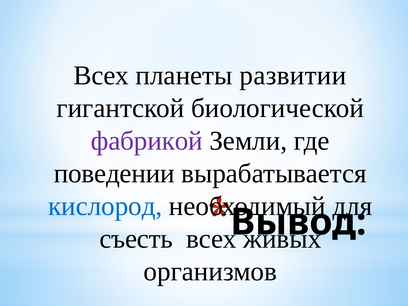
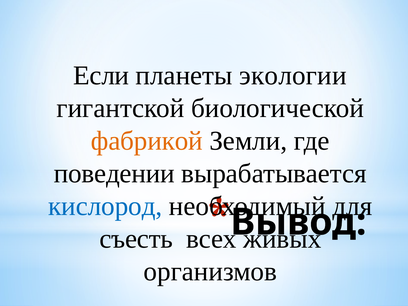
Всех: Всех -> Если (101, 76)
развитии: развитии -> экологии (293, 76)
фабрикой colour: purple -> orange (147, 141)
